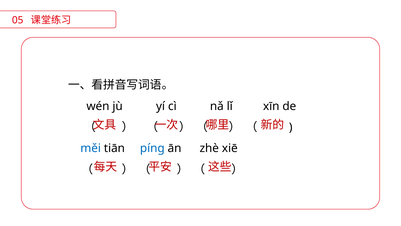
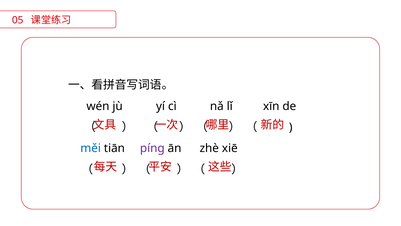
pínɡ colour: blue -> purple (152, 148)
